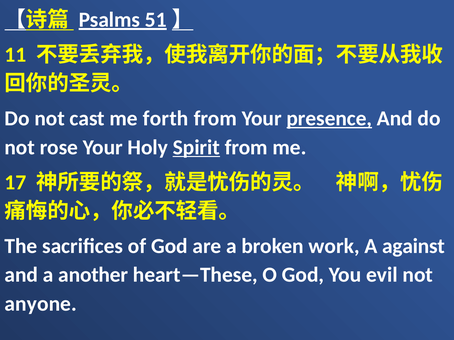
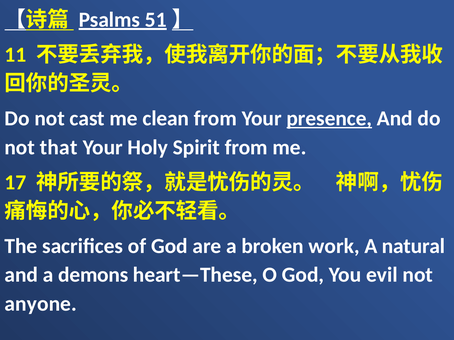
forth: forth -> clean (166, 119)
rose: rose -> that (59, 148)
Spirit underline: present -> none (196, 148)
against: against -> natural (413, 247)
another: another -> demons (93, 275)
